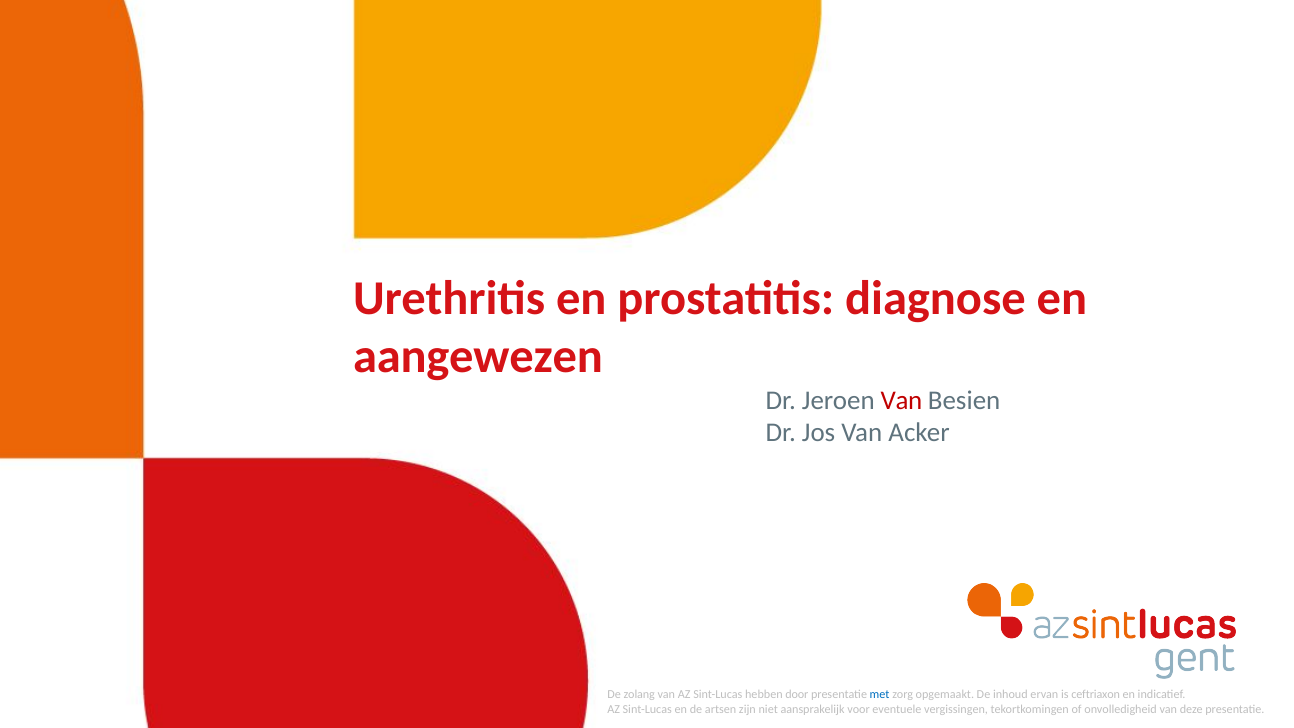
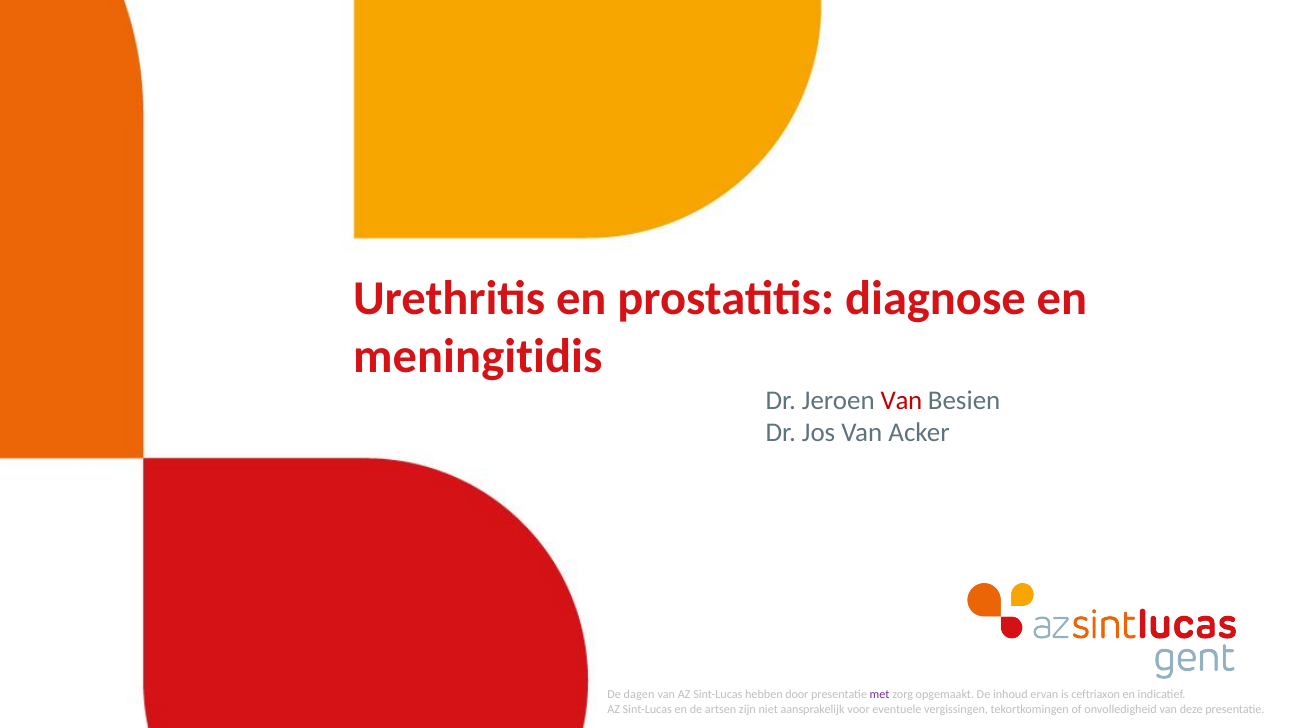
aangewezen: aangewezen -> meningitidis (478, 357)
zolang: zolang -> dagen (639, 695)
met colour: blue -> purple (880, 695)
